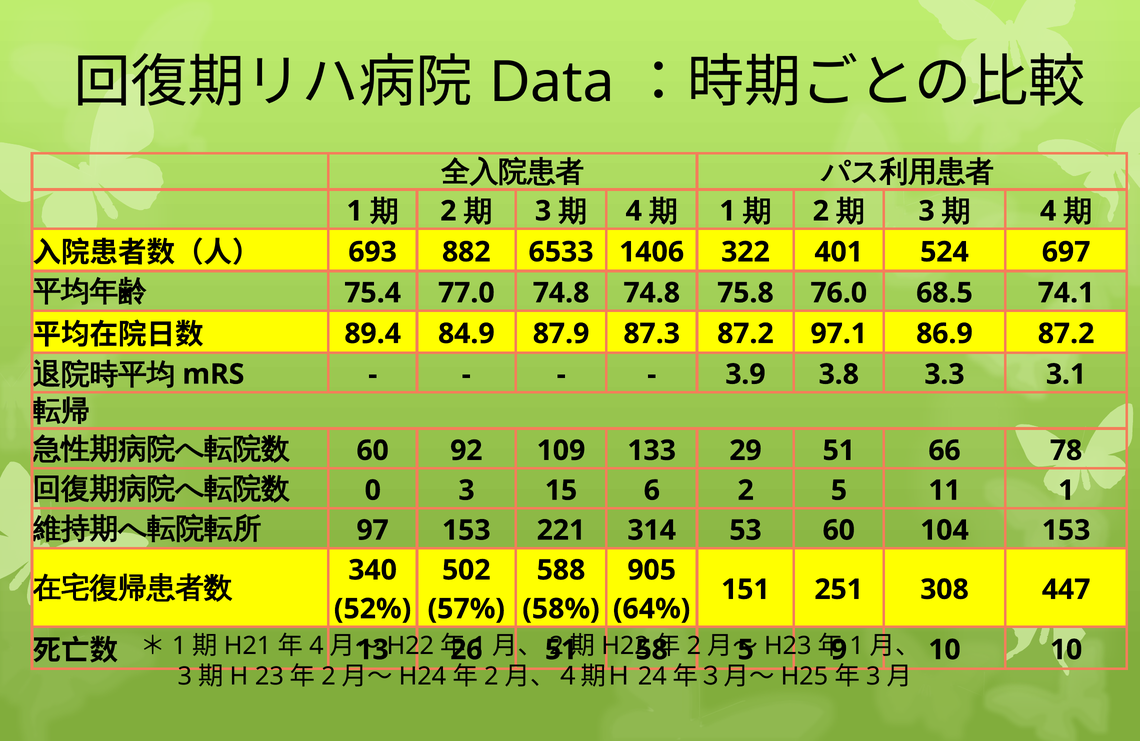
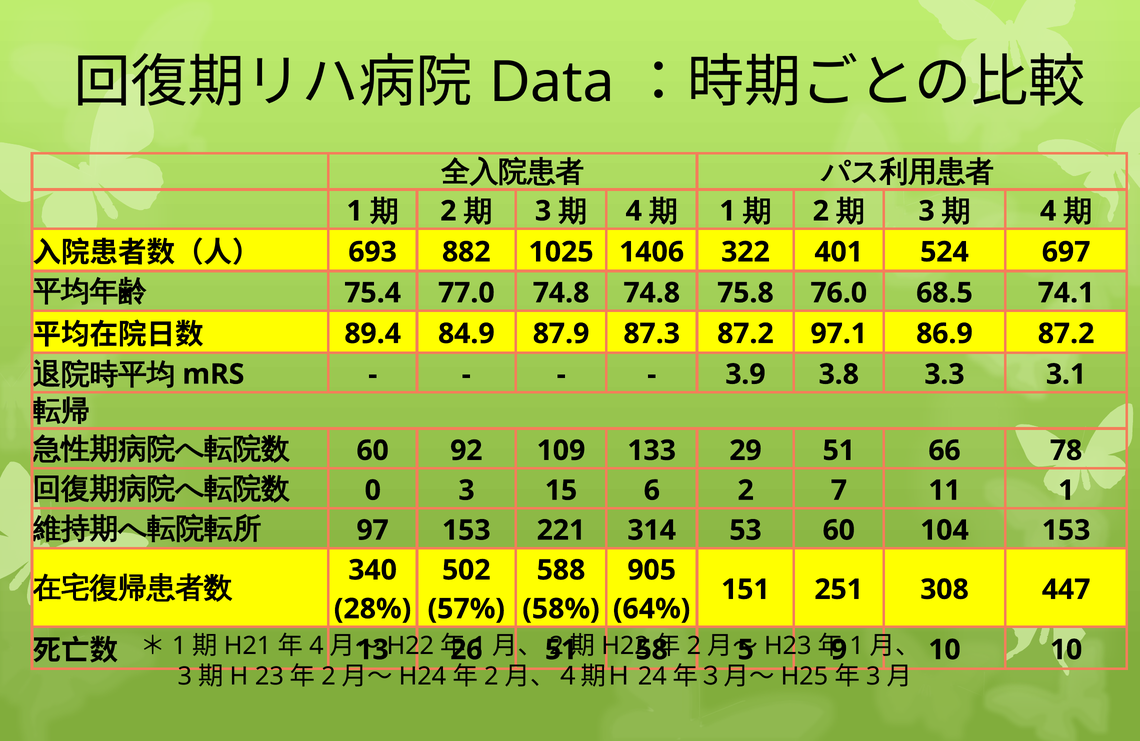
6533: 6533 -> 1025 (561, 252)
2 5: 5 -> 7 (839, 490)
52%: 52% -> 28% (373, 609)
